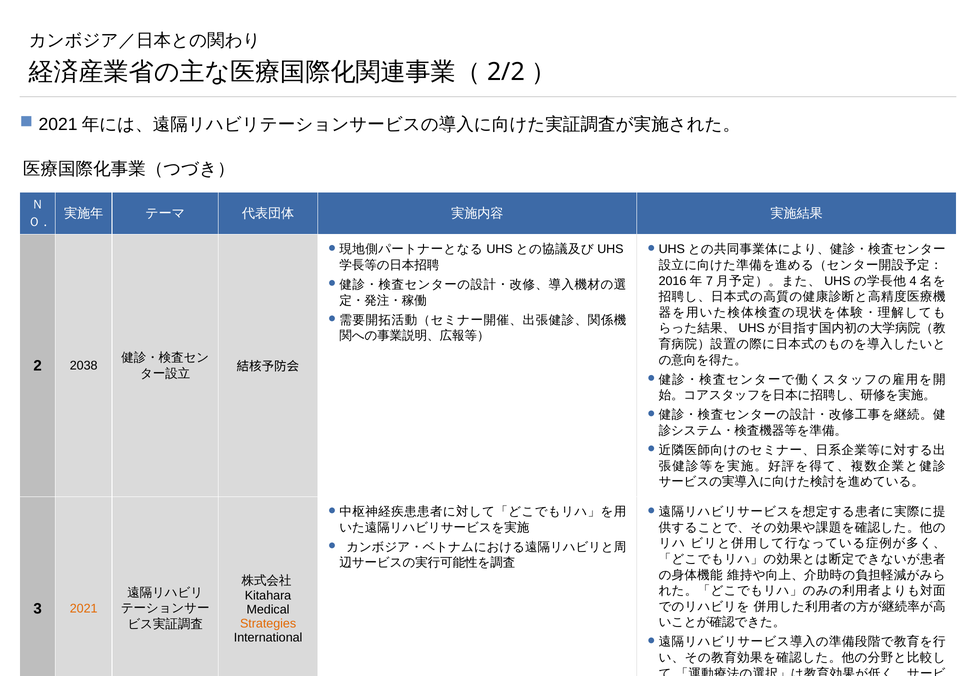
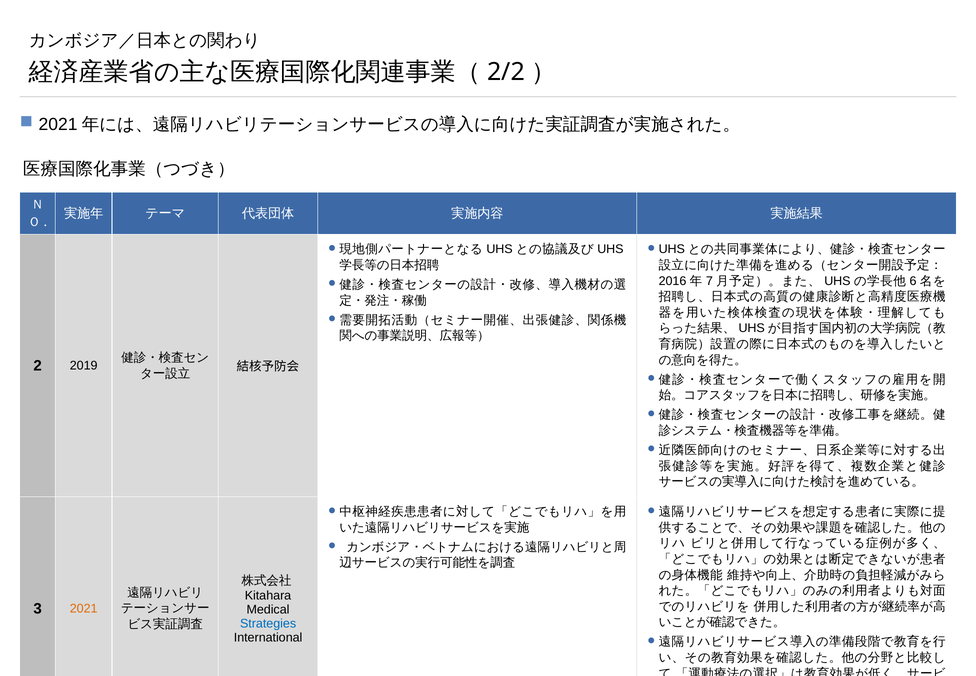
4: 4 -> 6 (913, 281)
2038: 2038 -> 2019 (84, 366)
Strategies colour: orange -> blue (268, 623)
